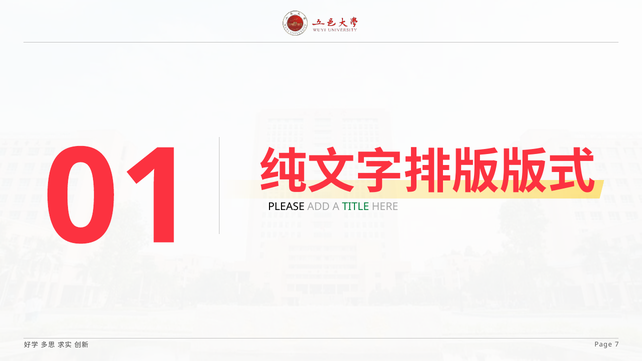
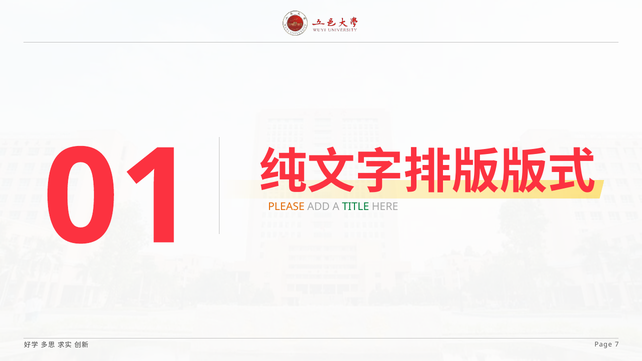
PLEASE colour: black -> orange (286, 207)
